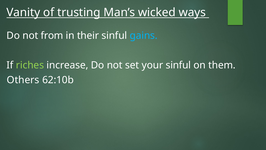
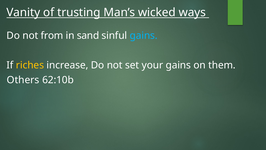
their: their -> sand (88, 36)
riches colour: light green -> yellow (30, 65)
your sinful: sinful -> gains (178, 65)
